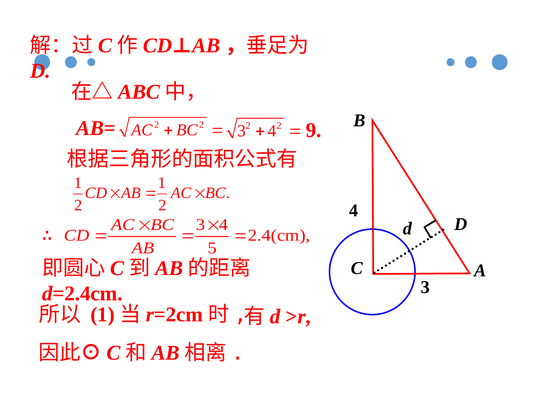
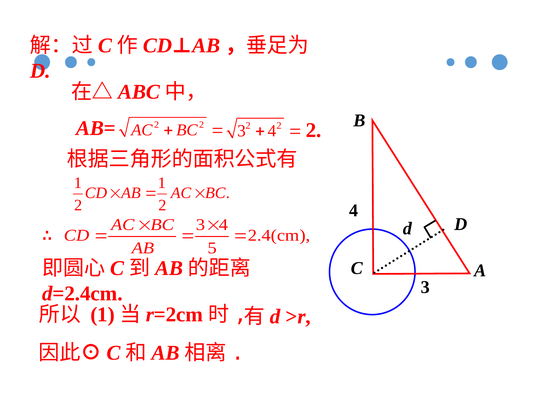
9: 9 -> 2 (314, 130)
